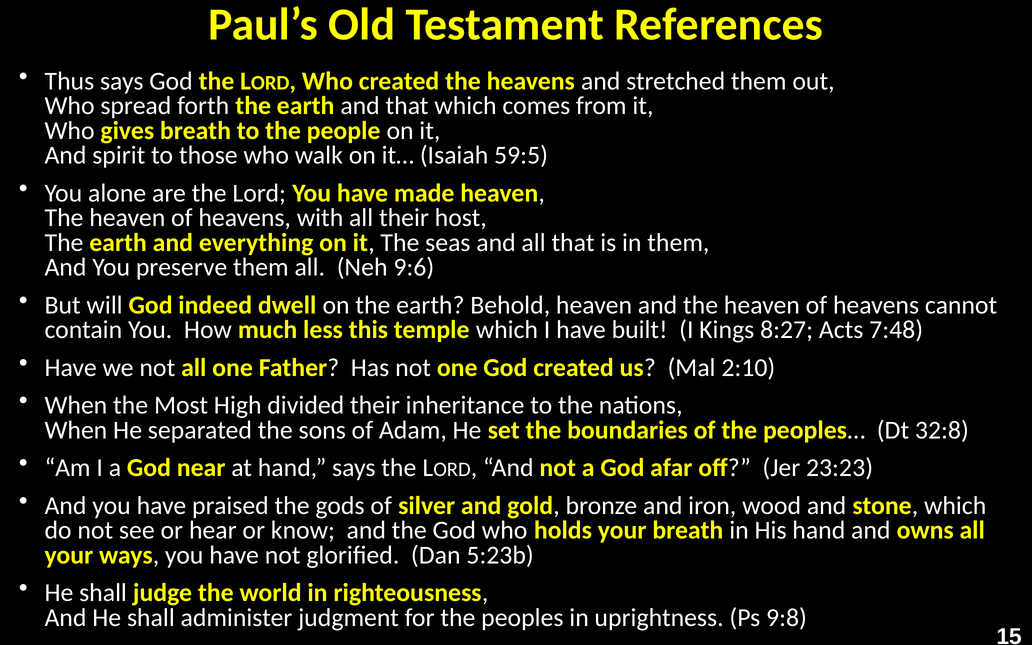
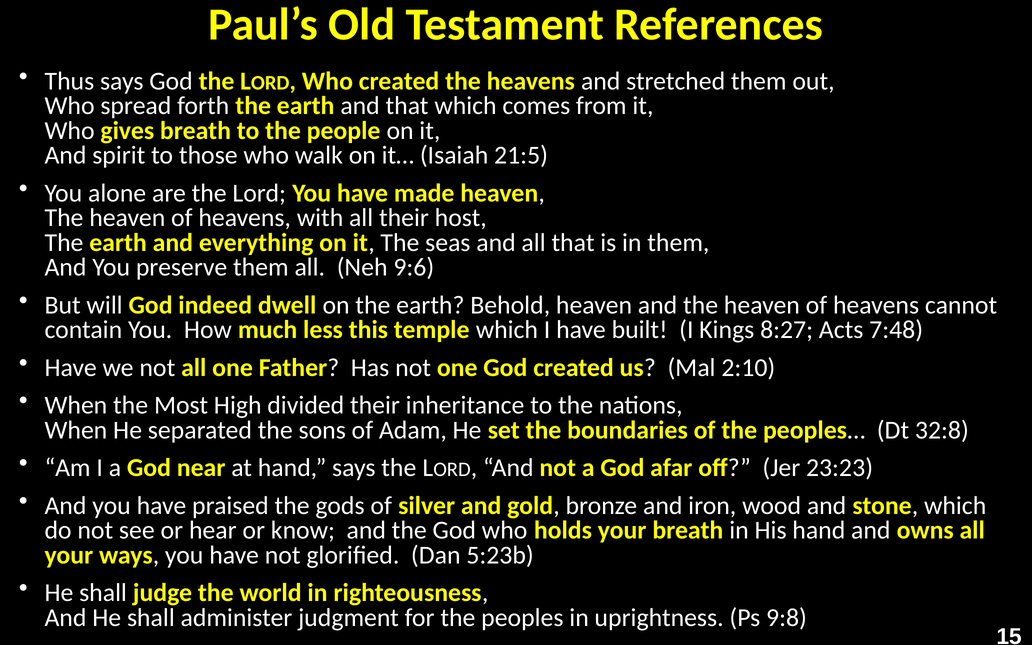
59:5: 59:5 -> 21:5 (521, 155)
